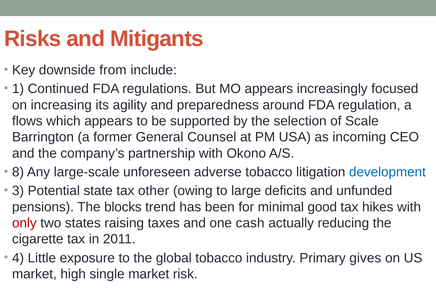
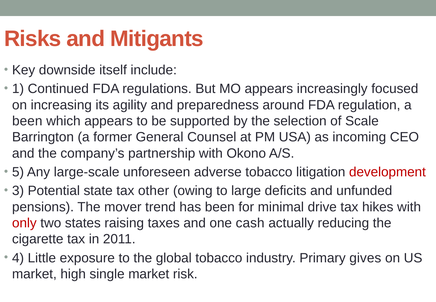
from: from -> itself (113, 70)
flows: flows -> been (27, 121)
8: 8 -> 5 (18, 172)
development colour: blue -> red (387, 172)
blocks: blocks -> mover (123, 207)
good: good -> drive (322, 207)
